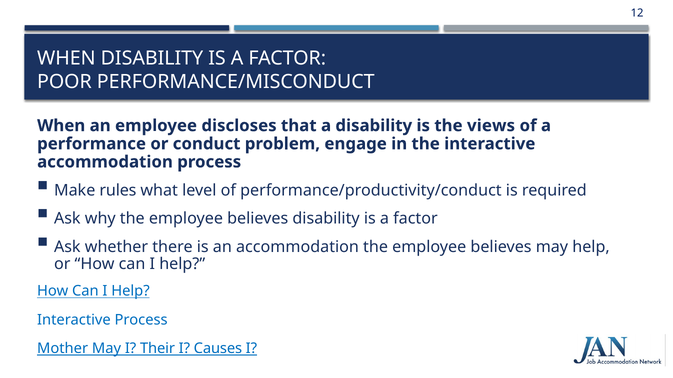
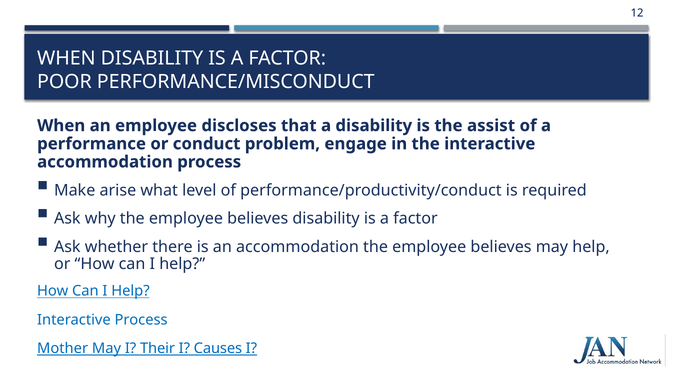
views: views -> assist (491, 126)
rules: rules -> arise (118, 191)
